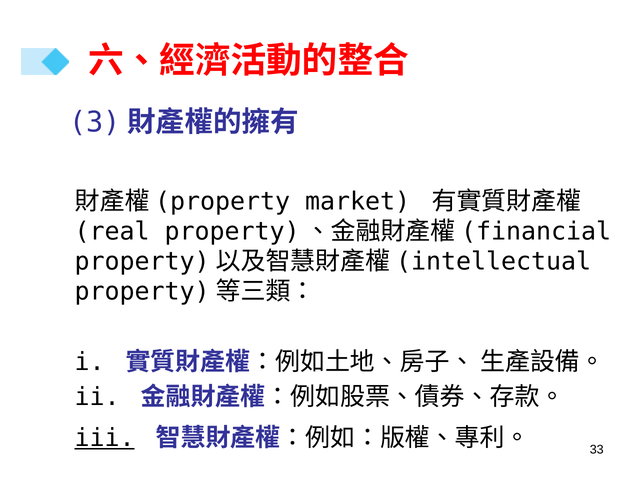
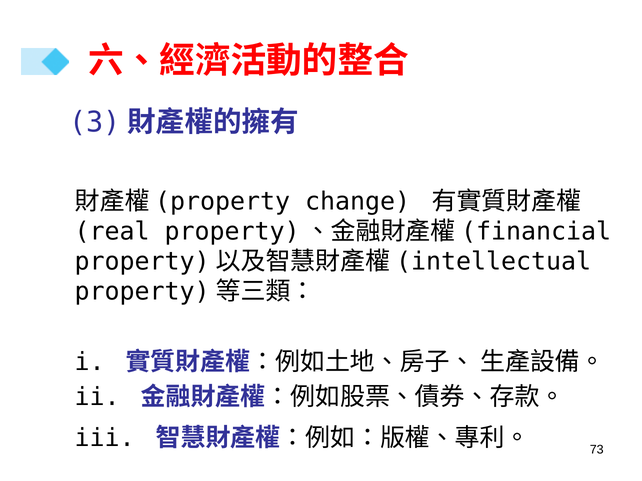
market: market -> change (358, 202)
iii underline: present -> none (105, 439)
33: 33 -> 73 (597, 450)
